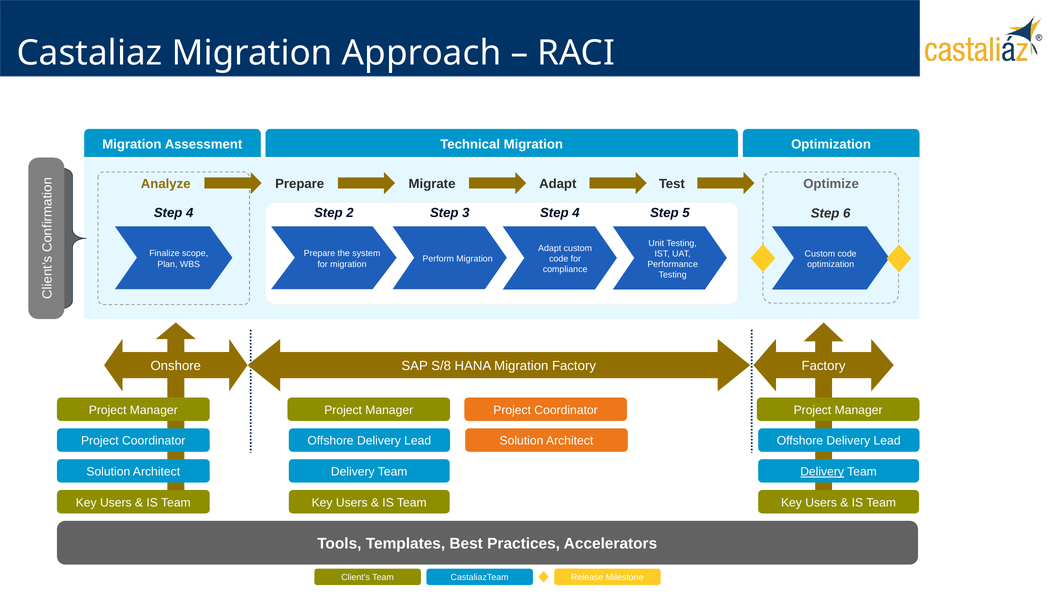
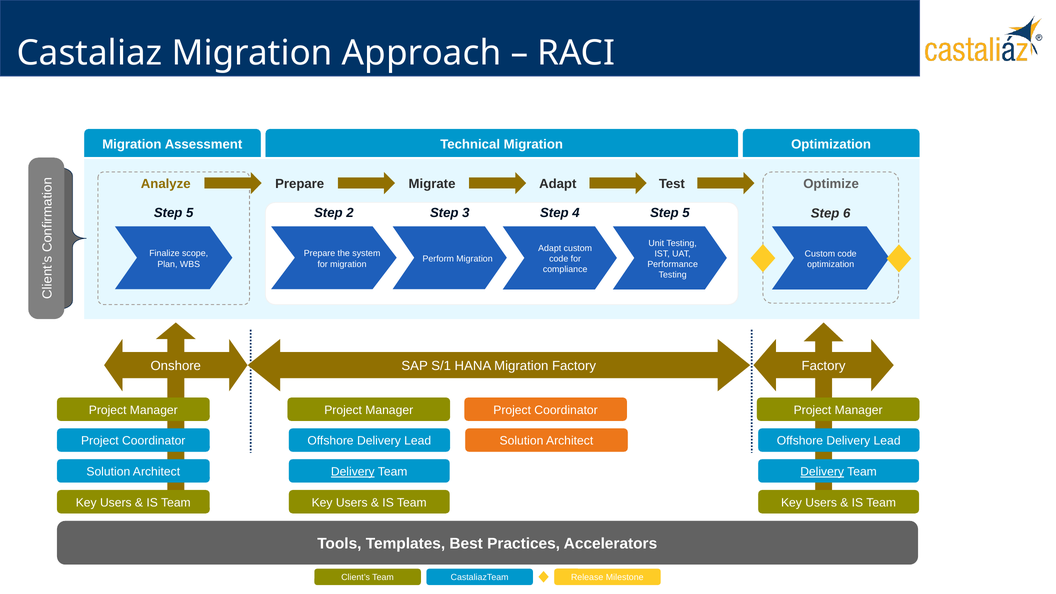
4: 4 -> 5 (190, 213)
S/8: S/8 -> S/1 (441, 366)
Delivery underline: none -> present (353, 472)
